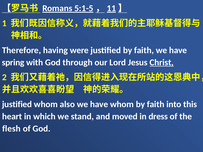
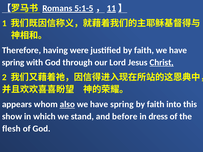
justified: justified -> appears (17, 105)
also underline: none -> present (67, 105)
whom: whom -> spring (122, 105)
heart: heart -> show (12, 117)
moved: moved -> before (125, 117)
